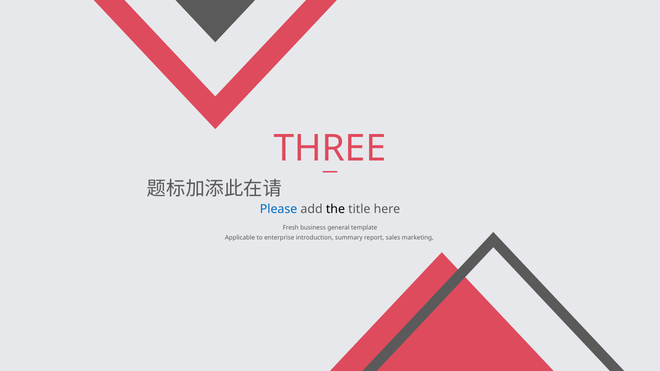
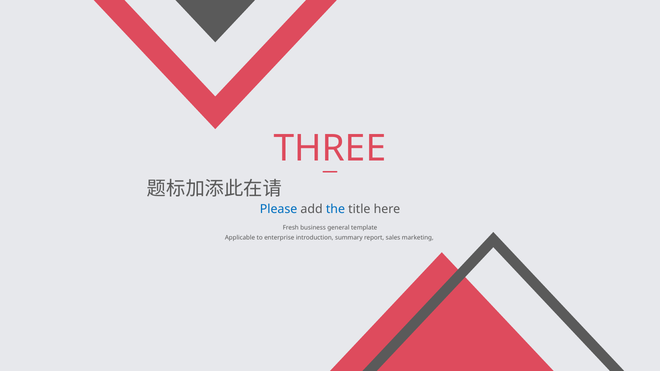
the colour: black -> blue (335, 210)
